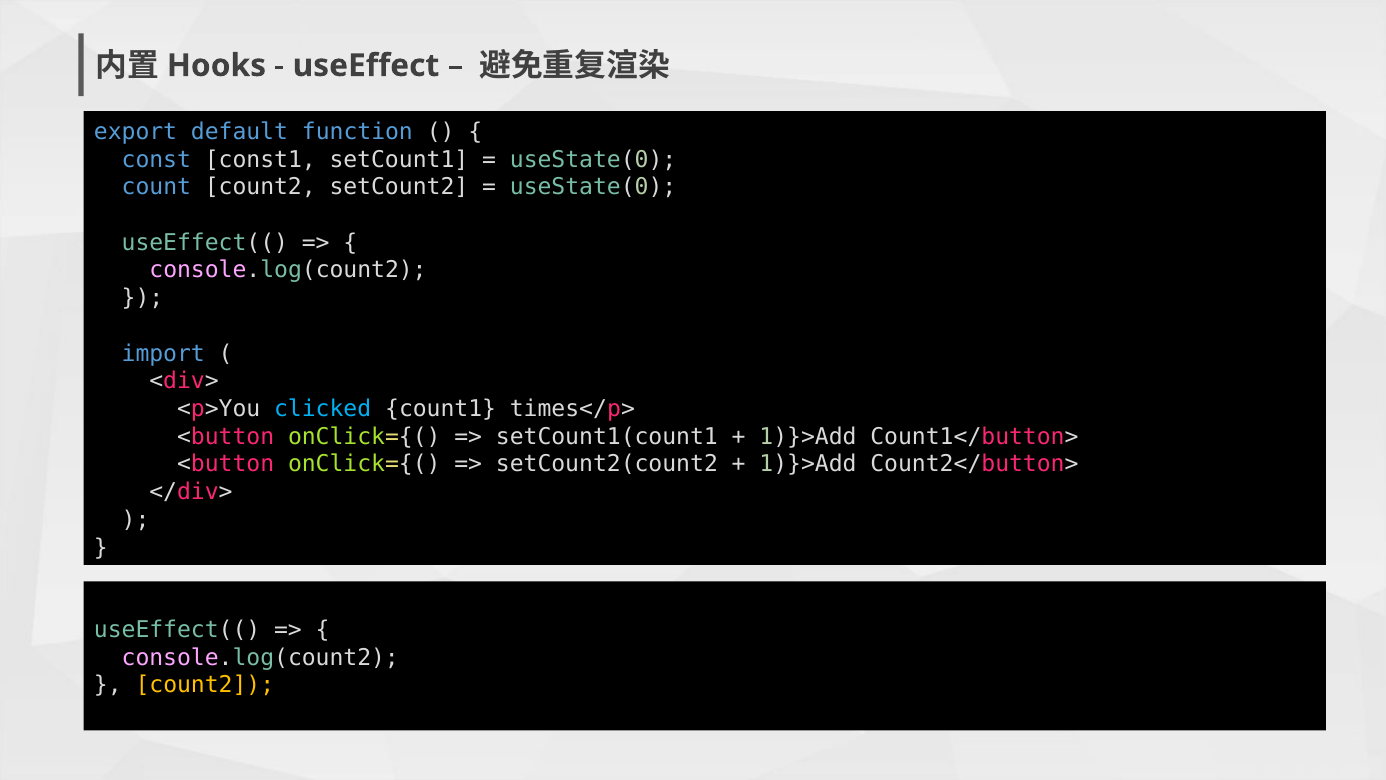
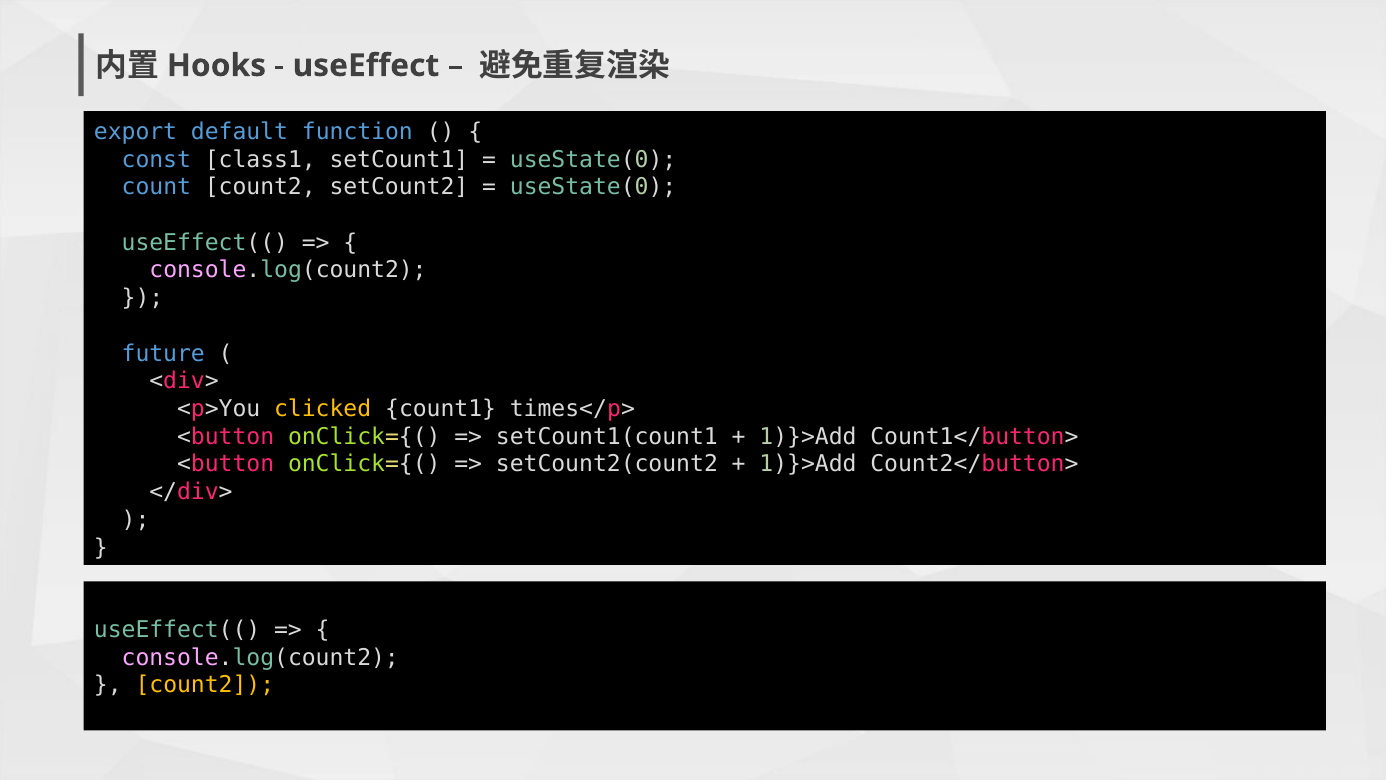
const1: const1 -> class1 (260, 159)
import: import -> future (163, 353)
clicked colour: light blue -> yellow (323, 409)
